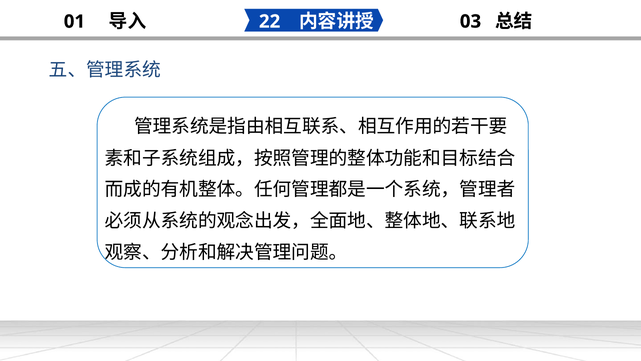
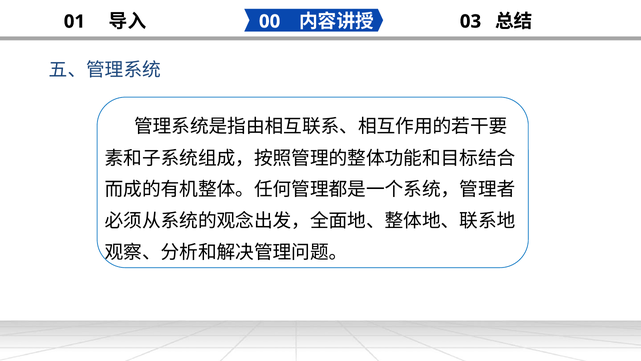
22: 22 -> 00 (270, 21)
